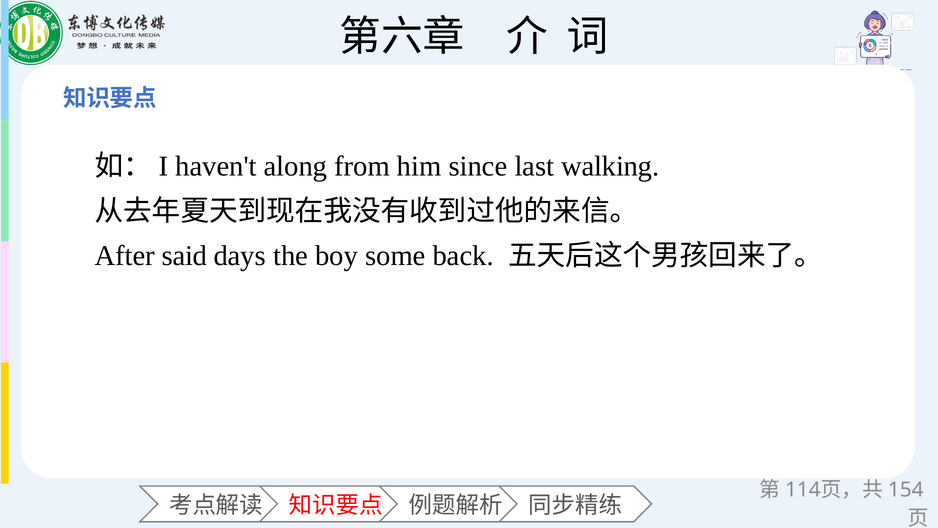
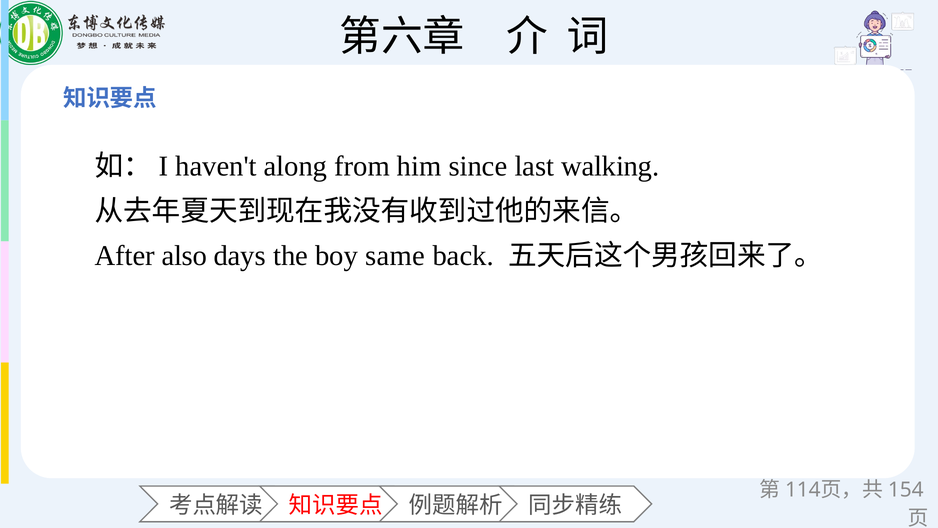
said: said -> also (184, 256)
some: some -> same (395, 256)
